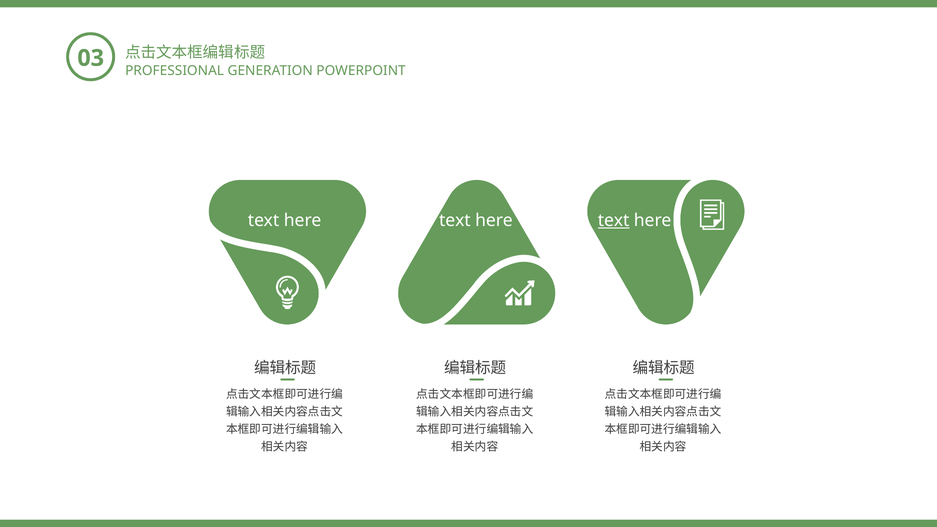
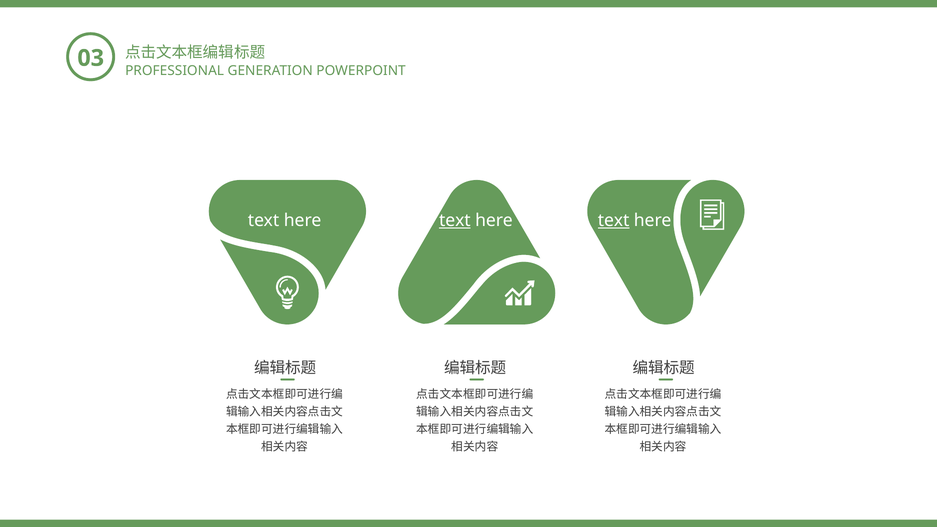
text underline: none -> present (455, 220)
